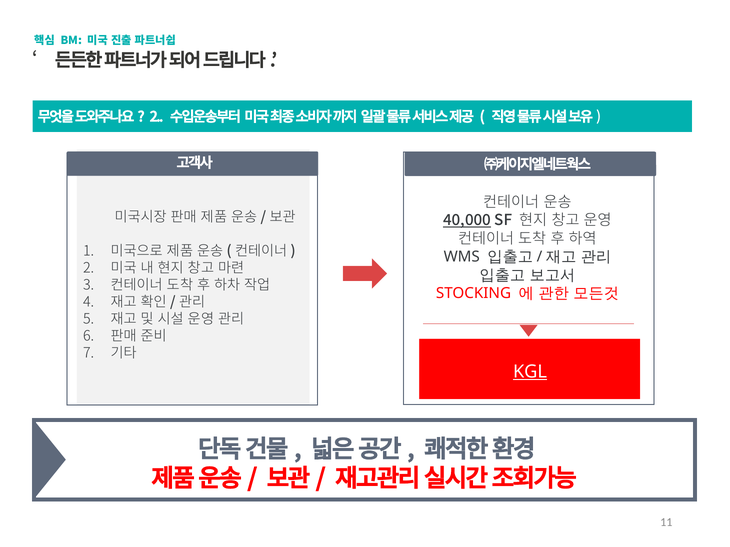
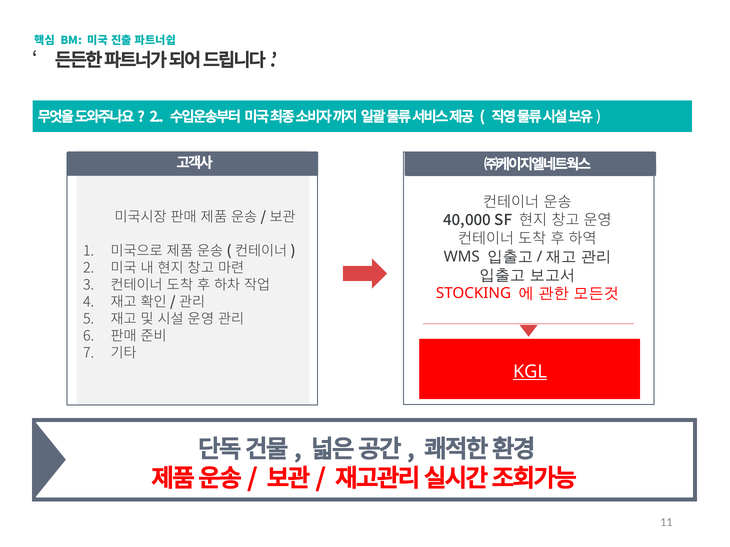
40,000 underline: present -> none (467, 221)
